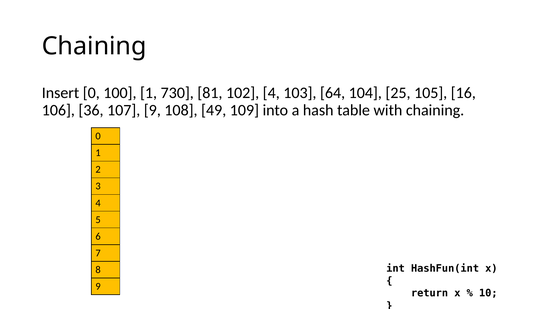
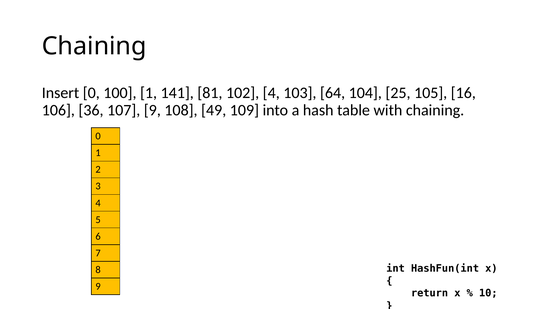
730: 730 -> 141 (177, 93)
